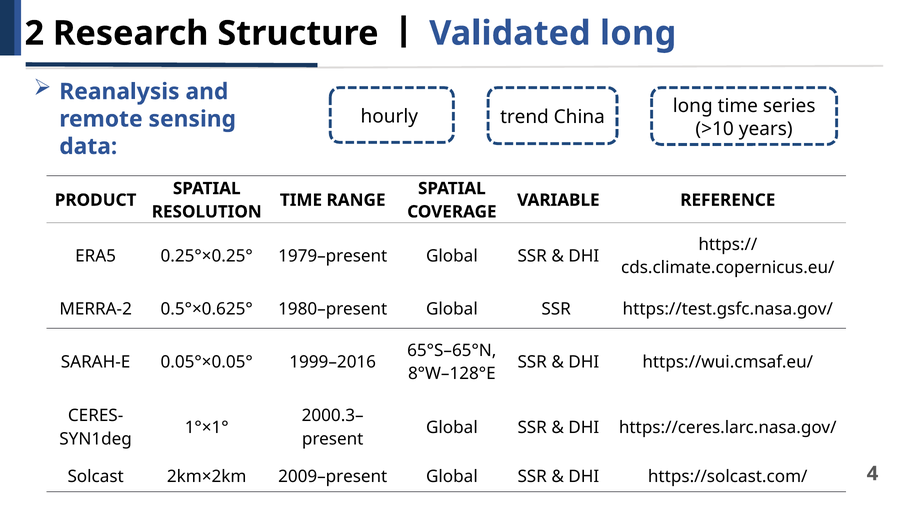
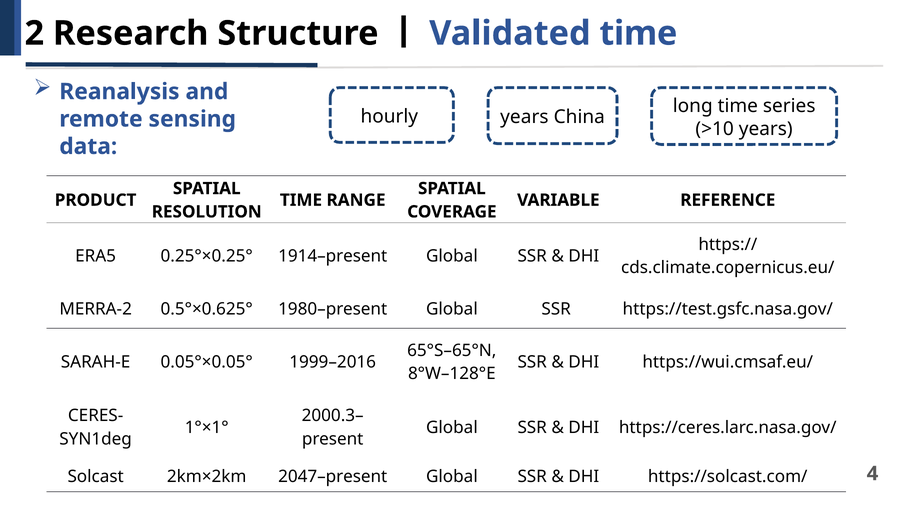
long: long -> time (638, 33)
trend: trend -> years (524, 117)
1979–present: 1979–present -> 1914–present (333, 256)
2009–present: 2009–present -> 2047–present (333, 476)
